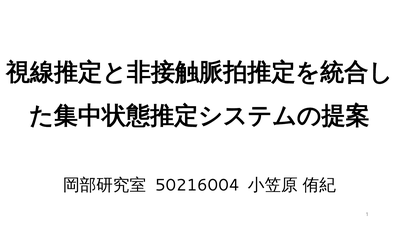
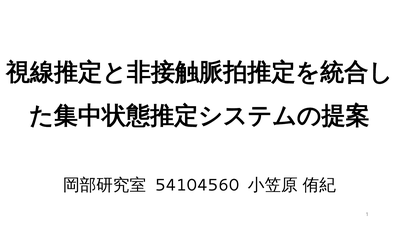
50216004: 50216004 -> 54104560 (197, 185)
